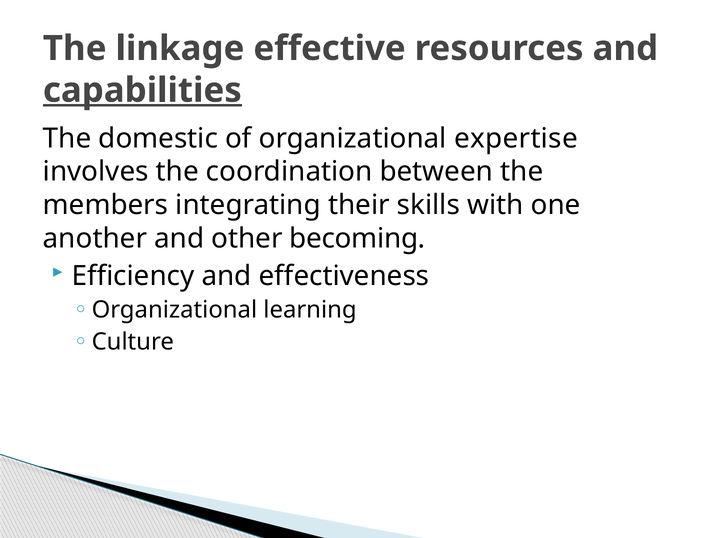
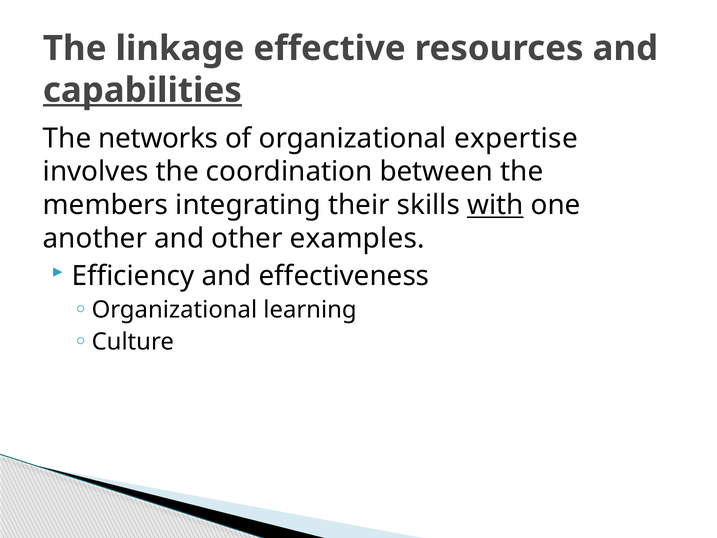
domestic: domestic -> networks (158, 138)
with underline: none -> present (495, 205)
becoming: becoming -> examples (357, 239)
